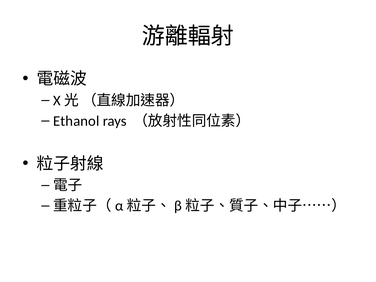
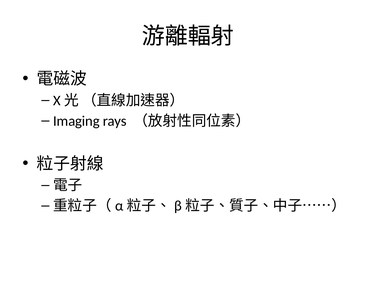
Ethanol: Ethanol -> Imaging (76, 121)
